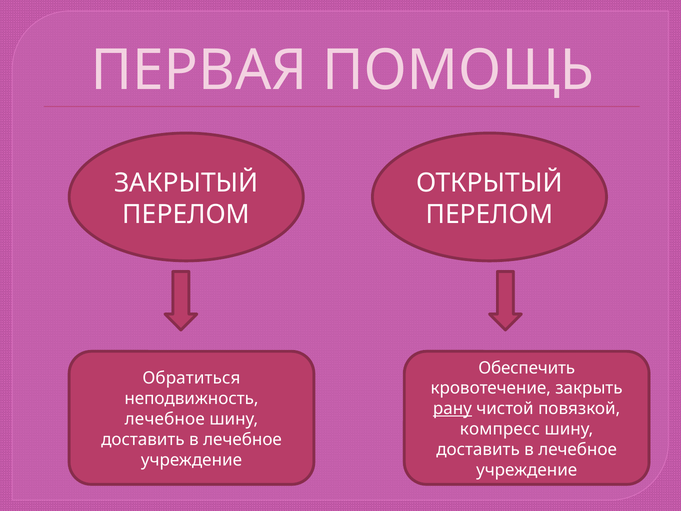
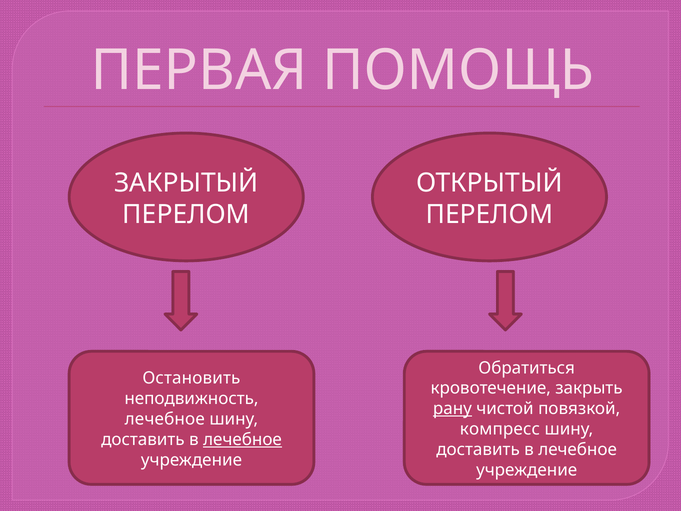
Обеспечить: Обеспечить -> Обратиться (527, 368)
Обратиться: Обратиться -> Остановить (191, 378)
лечебное underline: none -> present (242, 439)
